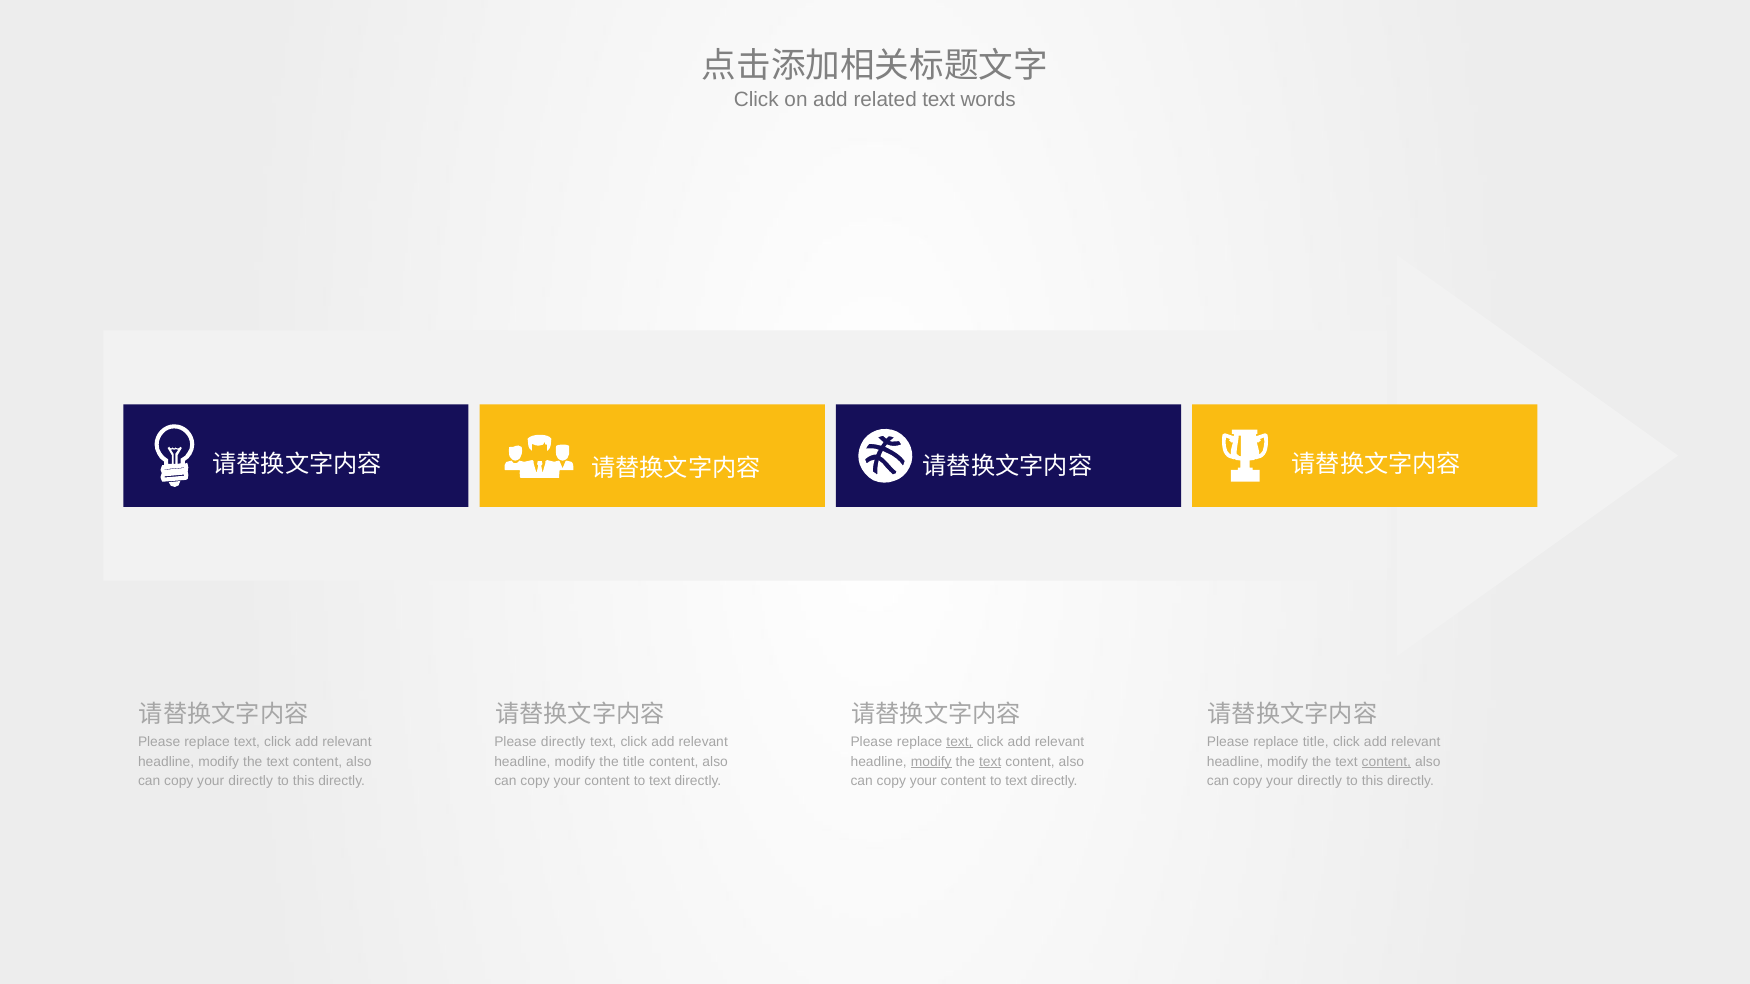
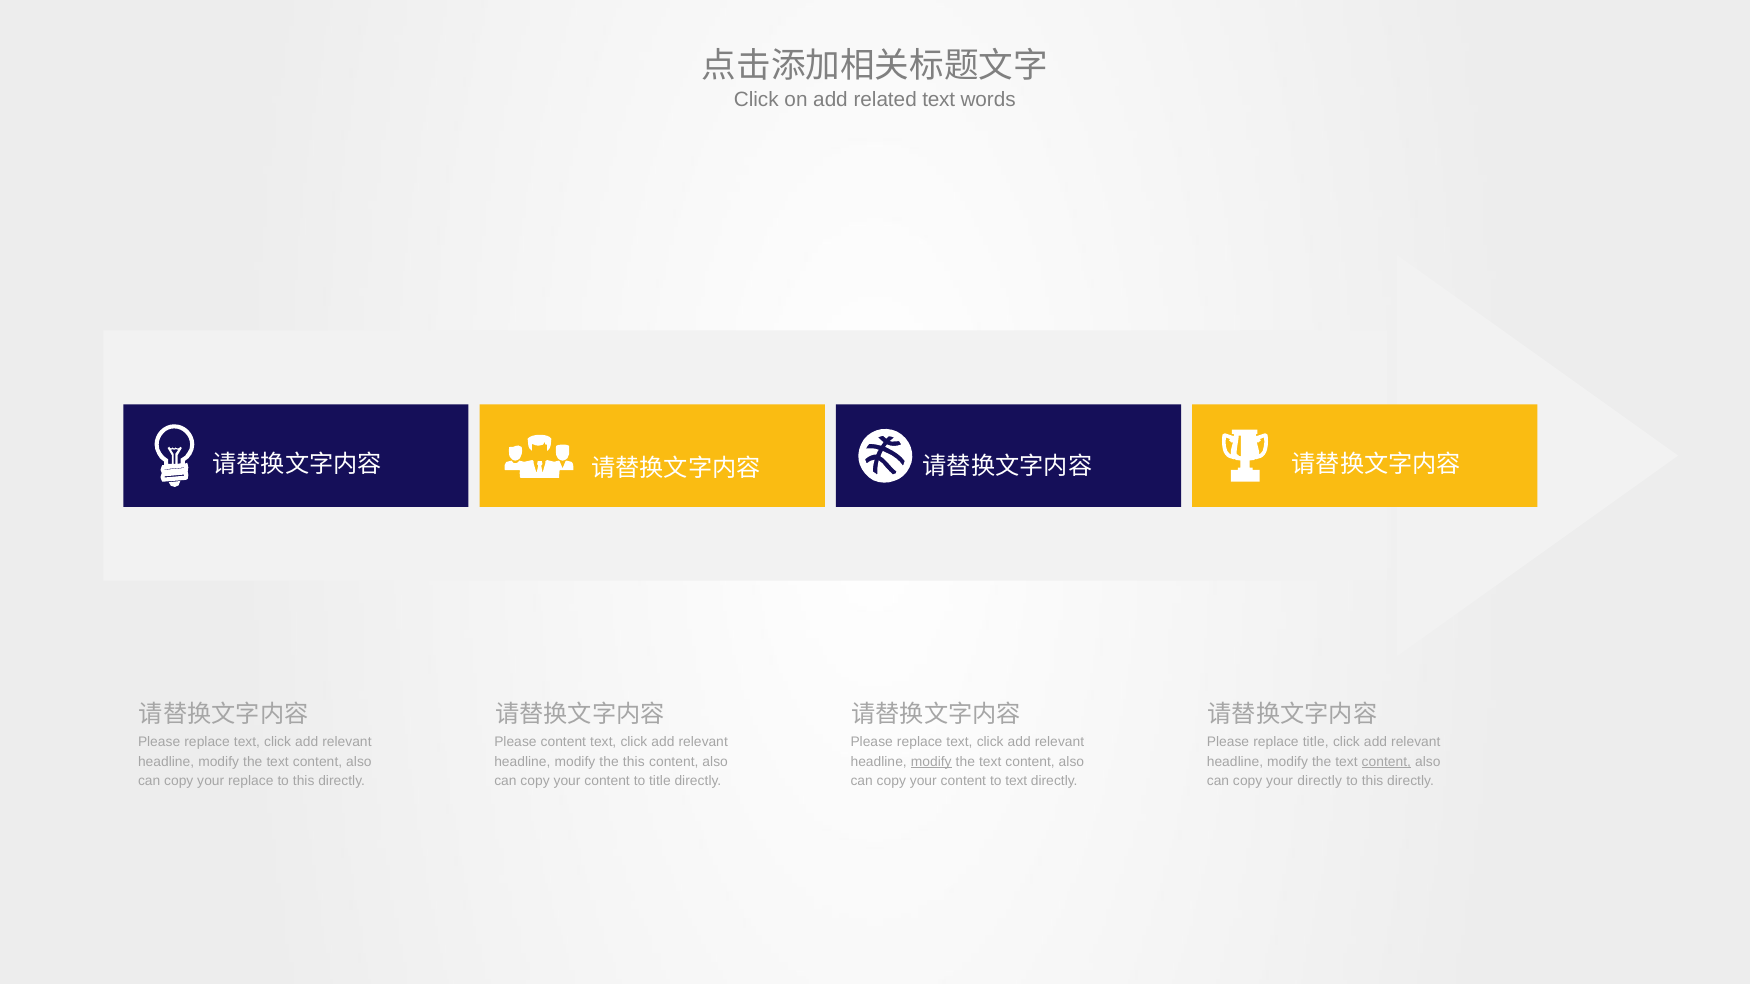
Please directly: directly -> content (563, 742)
text underline: present -> none (959, 742)
the title: title -> this (634, 762)
text underline: present -> none (990, 762)
directly: directly -> replace (251, 782)
text: text -> title (660, 782)
